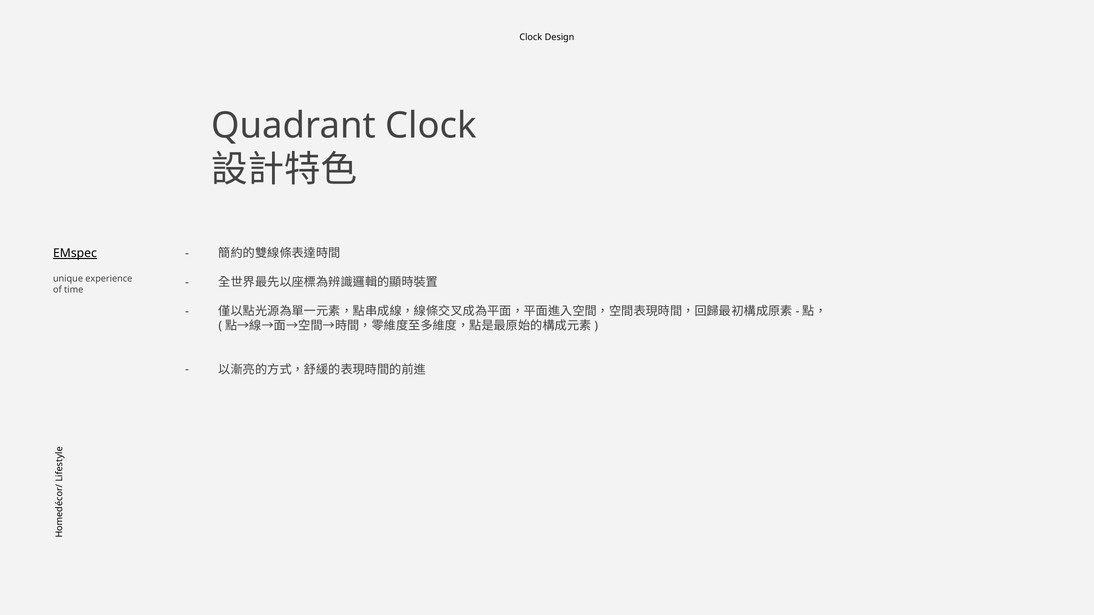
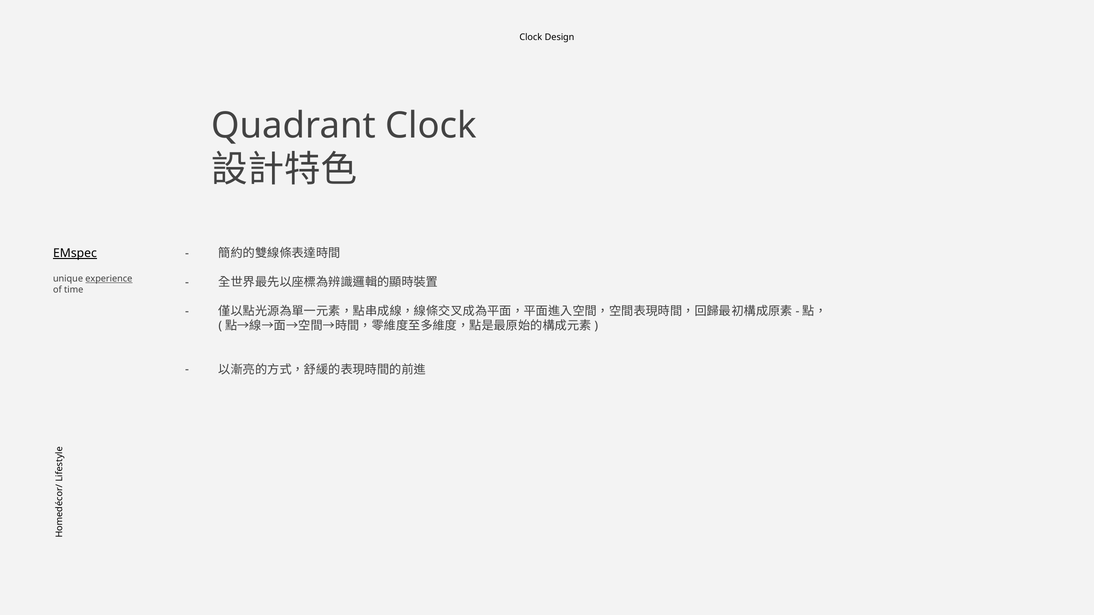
experience underline: none -> present (109, 279)
